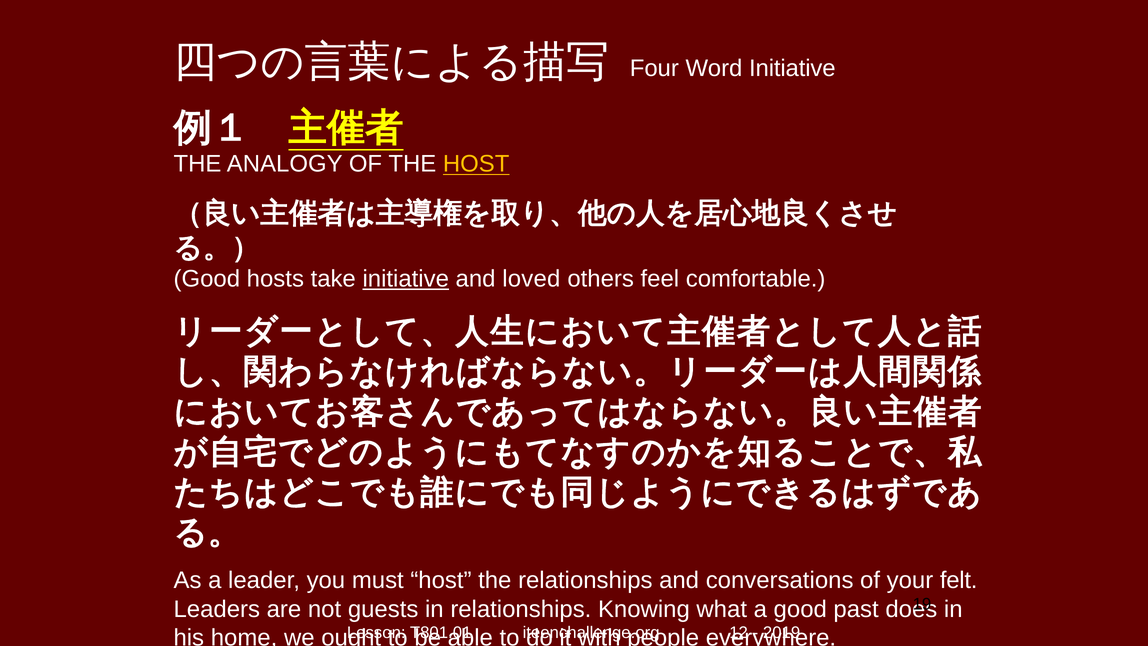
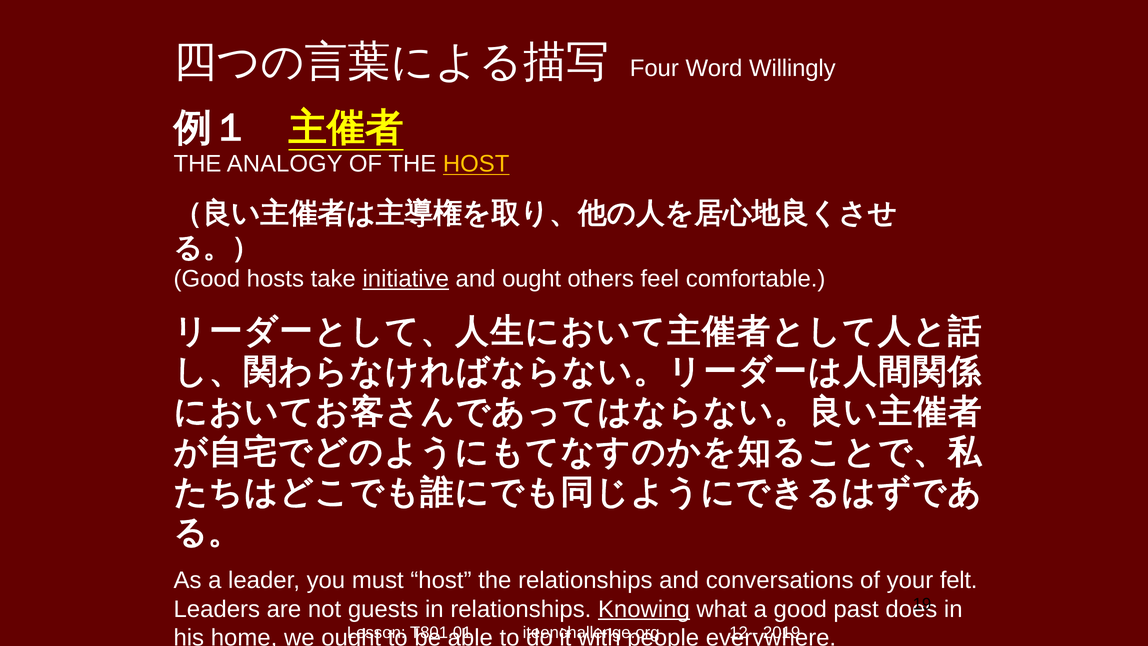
Word Initiative: Initiative -> Willingly (792, 68)
and loved: loved -> ought (532, 279)
Knowing underline: none -> present (644, 609)
